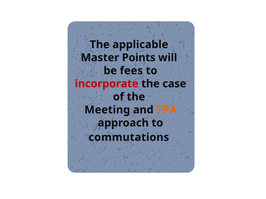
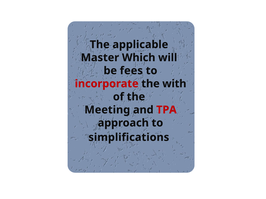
Points: Points -> Which (139, 58)
case: case -> with (174, 84)
TPA colour: orange -> red (166, 110)
commutations: commutations -> simplifications (129, 138)
